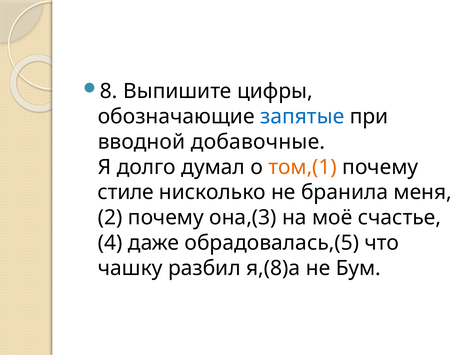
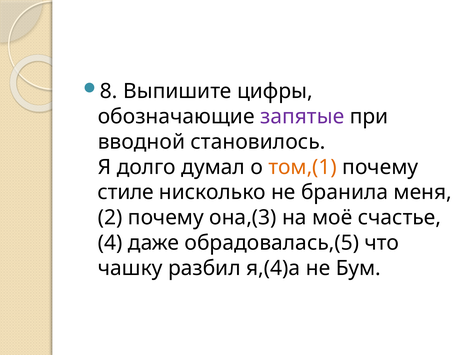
запятые colour: blue -> purple (302, 117)
добавочные: добавочные -> становилось (258, 142)
я,(8)а: я,(8)а -> я,(4)а (273, 268)
